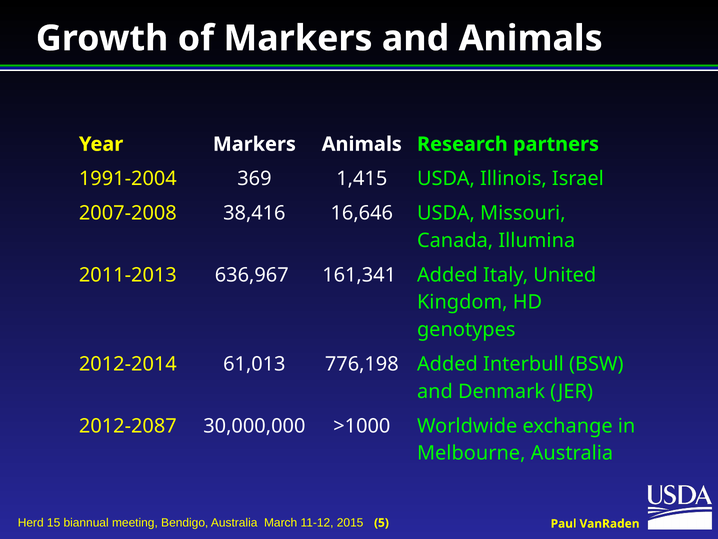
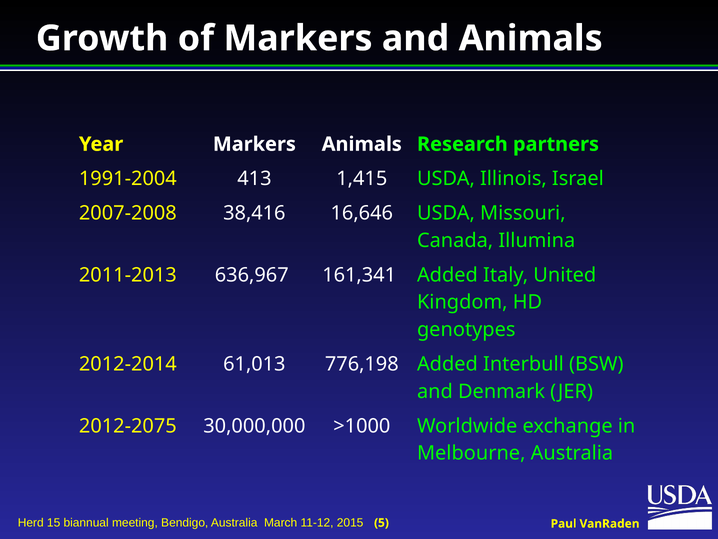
369: 369 -> 413 (254, 179)
2012-2087: 2012-2087 -> 2012-2075 (128, 426)
